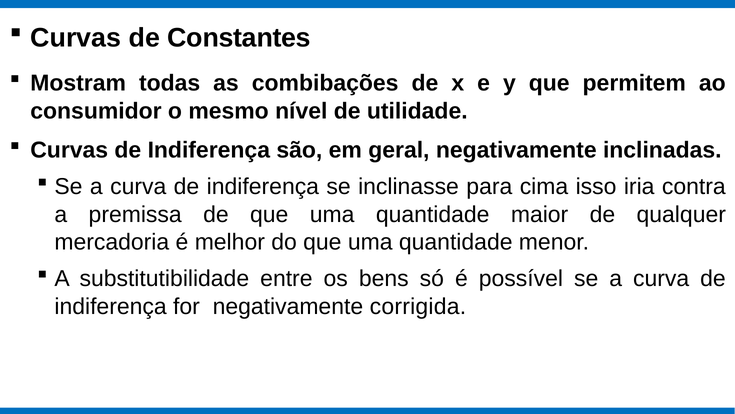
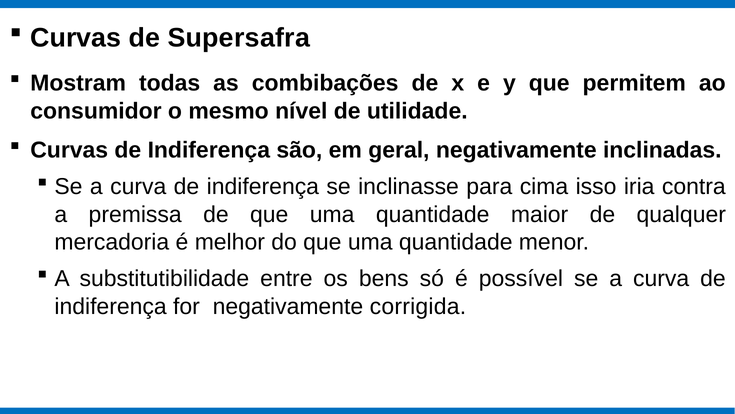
Constantes: Constantes -> Supersafra (239, 38)
